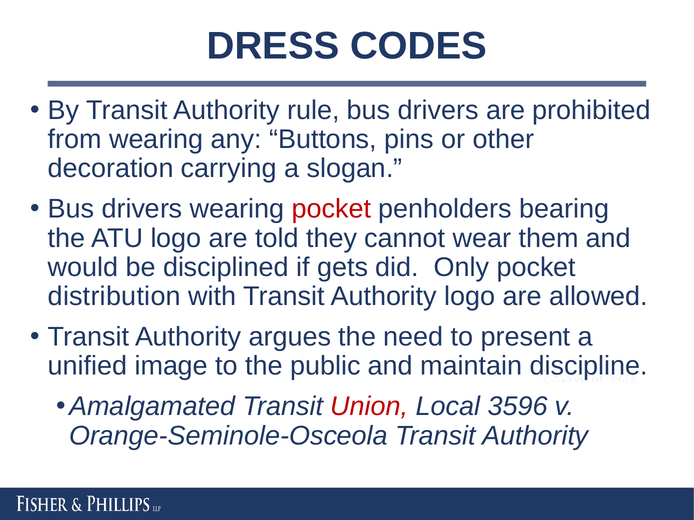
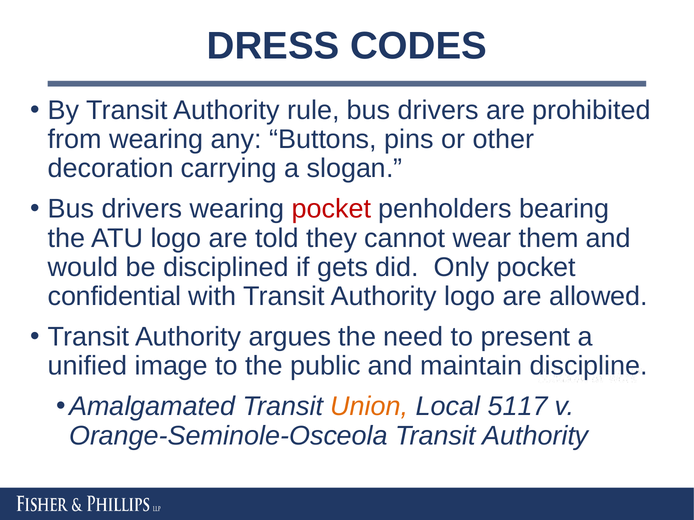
distribution: distribution -> confidential (115, 297)
Union colour: red -> orange (369, 407)
3596: 3596 -> 5117 (518, 407)
